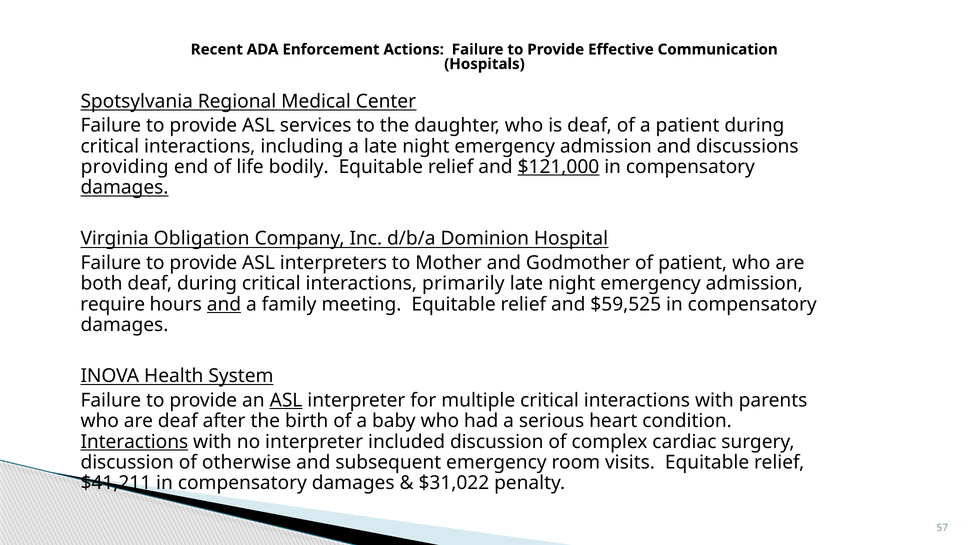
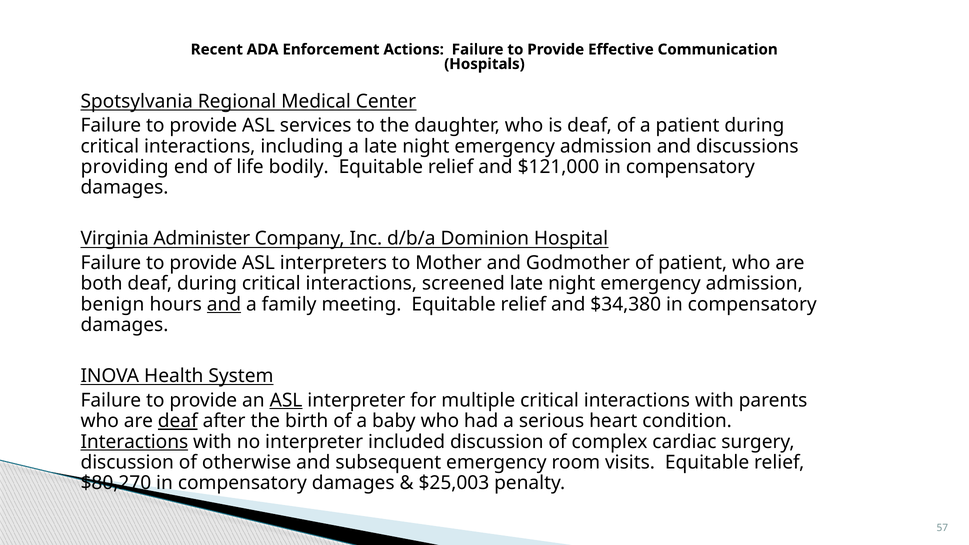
$121,000 underline: present -> none (558, 167)
damages underline: present -> none (124, 188)
Obligation: Obligation -> Administer (202, 239)
primarily: primarily -> screened (463, 284)
require: require -> benign (112, 304)
$59,525: $59,525 -> $34,380 (626, 304)
deaf underline: none -> present (178, 421)
$41,211: $41,211 -> $80,270 (116, 483)
$31,022: $31,022 -> $25,003 (454, 483)
